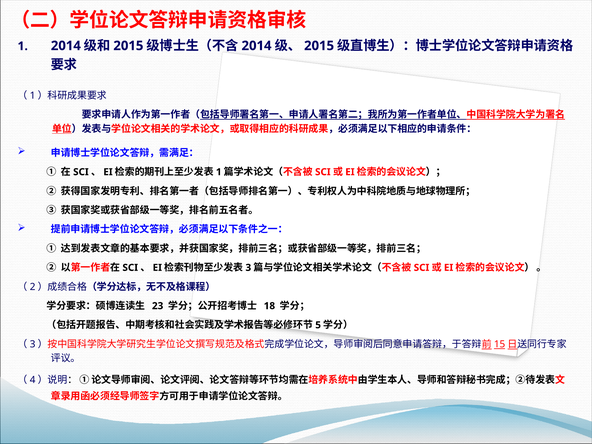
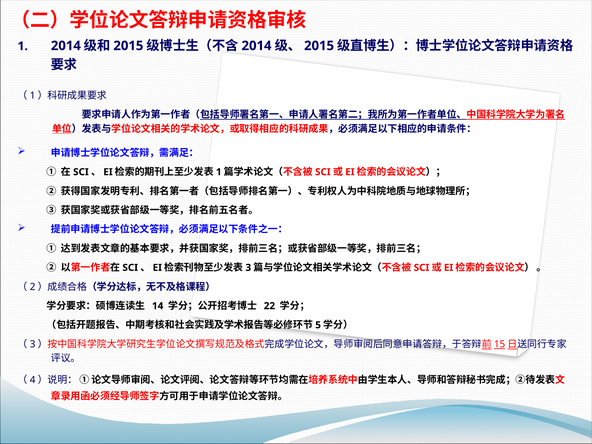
23: 23 -> 14 (158, 306)
18: 18 -> 22 (269, 306)
